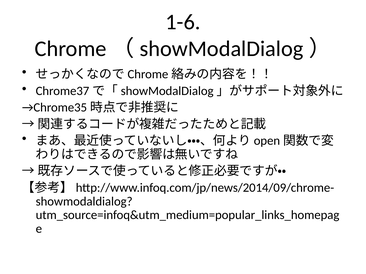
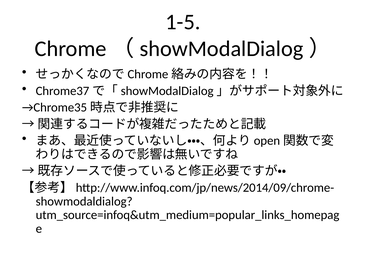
1-6: 1-6 -> 1-5 (183, 22)
